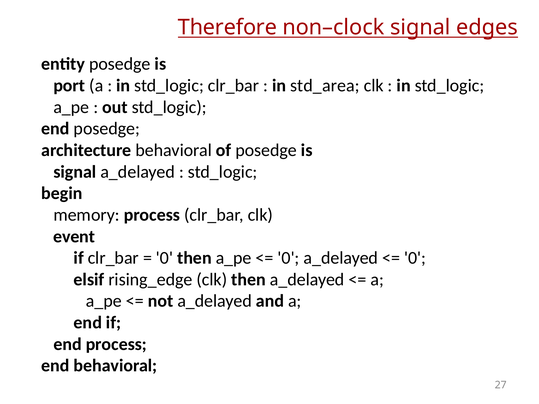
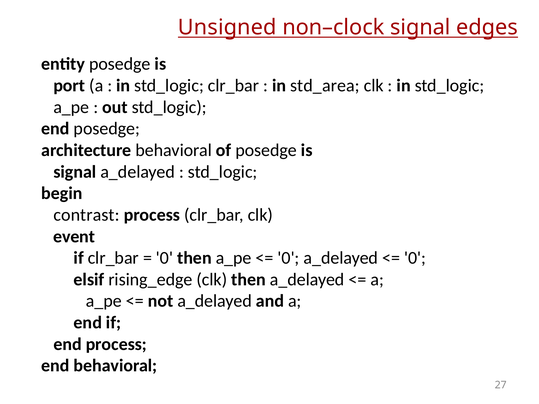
Therefore: Therefore -> Unsigned (227, 27)
memory: memory -> contrast (86, 215)
